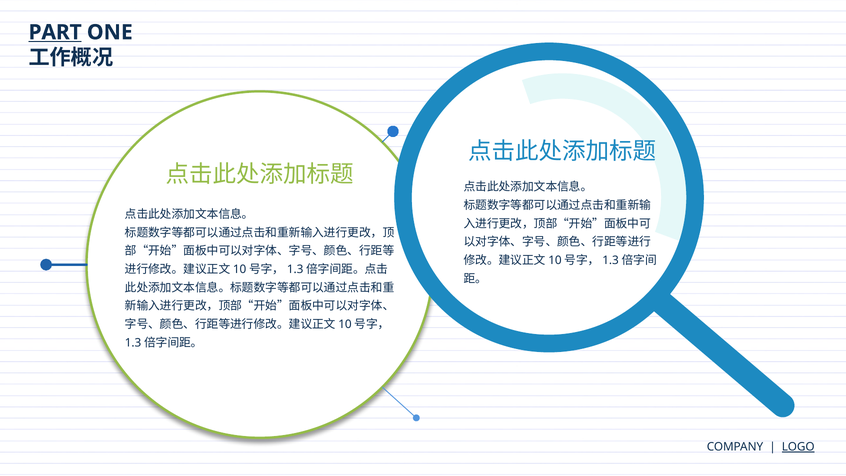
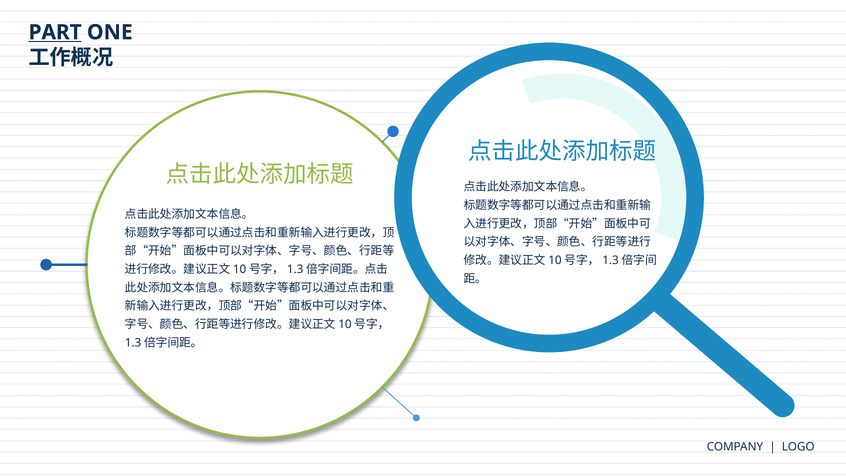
LOGO underline: present -> none (798, 447)
